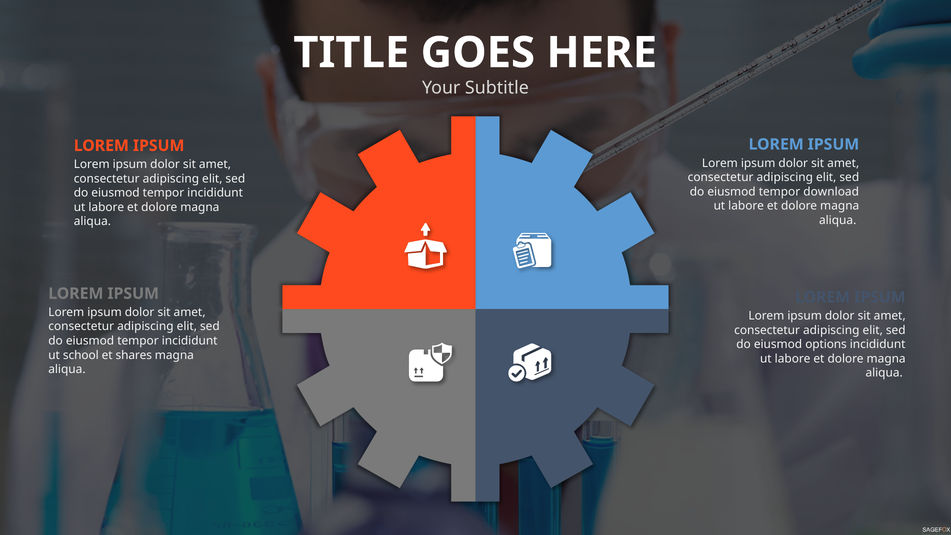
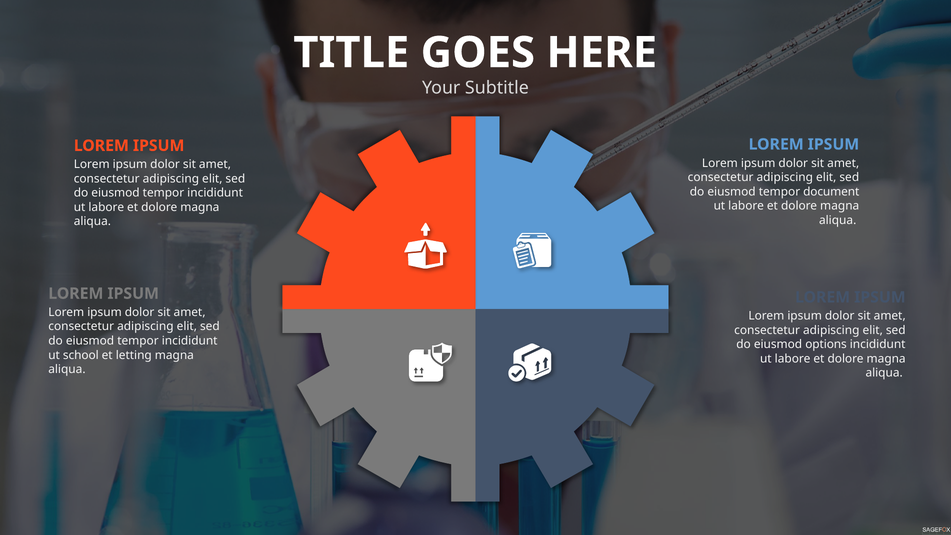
download: download -> document (831, 192)
shares: shares -> letting (134, 355)
